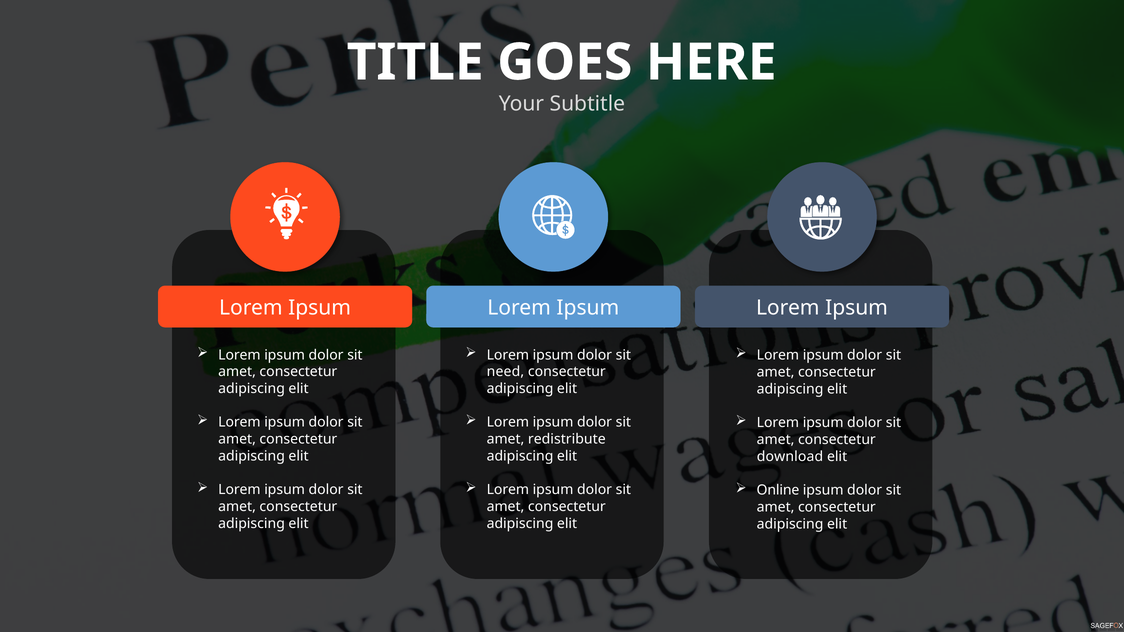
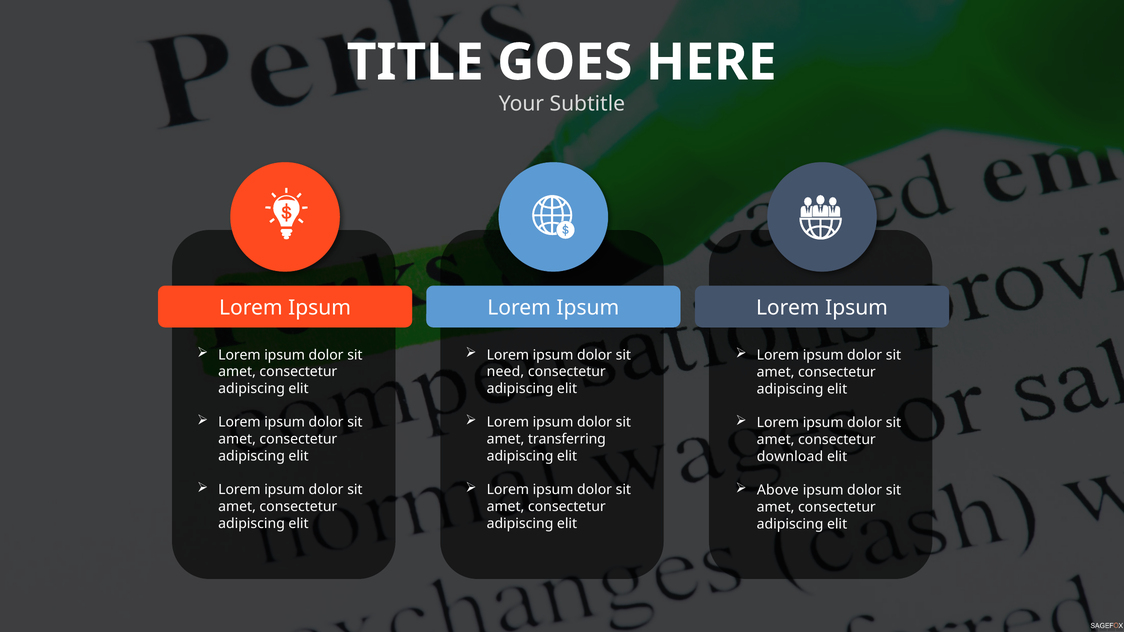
redistribute: redistribute -> transferring (567, 439)
Online: Online -> Above (778, 490)
